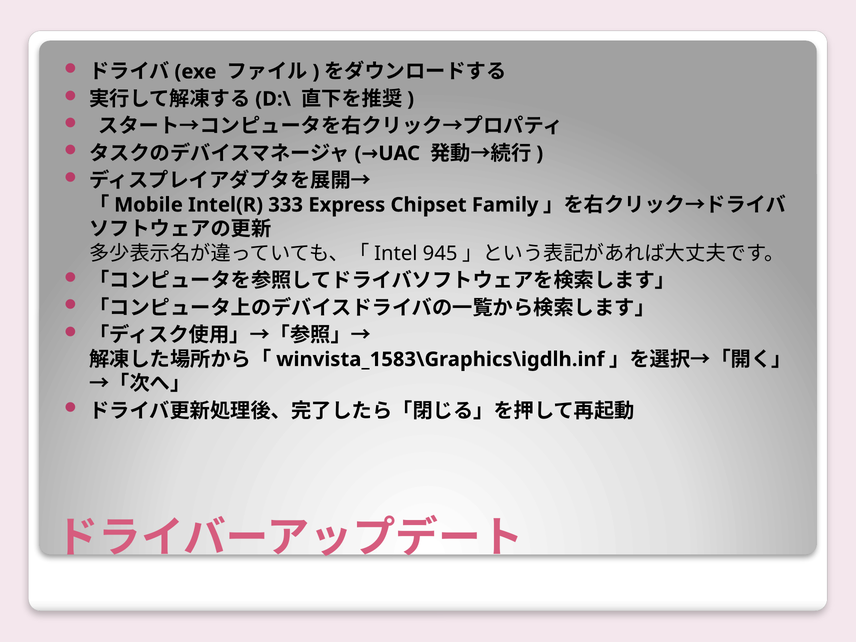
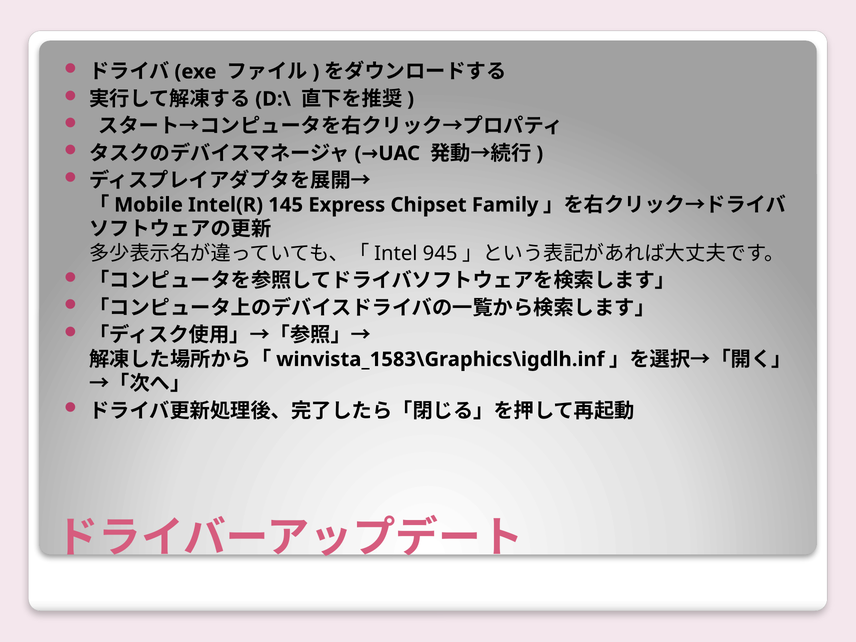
333: 333 -> 145 (286, 205)
